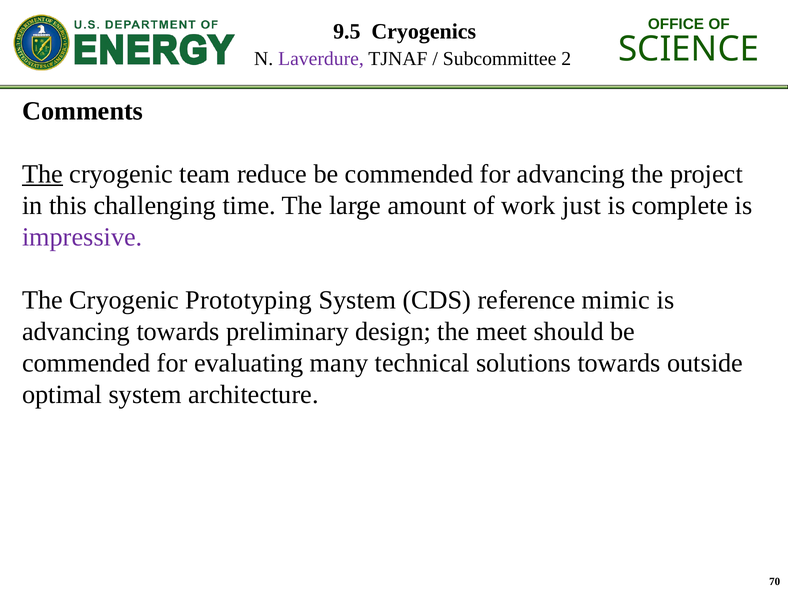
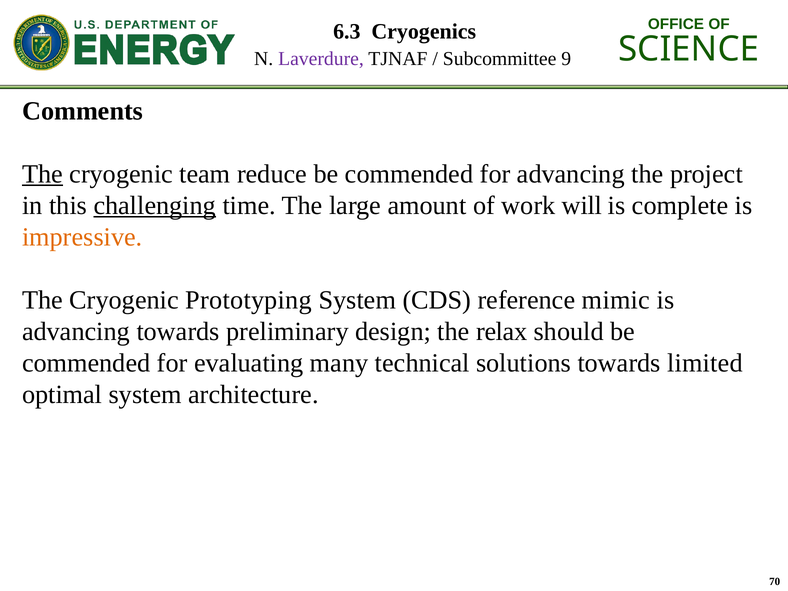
9.5: 9.5 -> 6.3 (347, 32)
2: 2 -> 9 (566, 59)
challenging underline: none -> present (155, 206)
just: just -> will (582, 206)
impressive colour: purple -> orange (82, 237)
meet: meet -> relax (502, 332)
outside: outside -> limited (705, 363)
